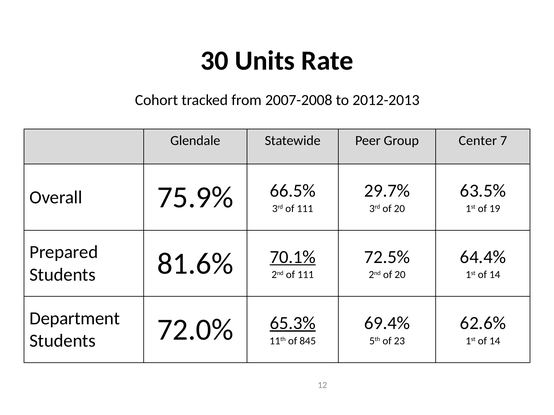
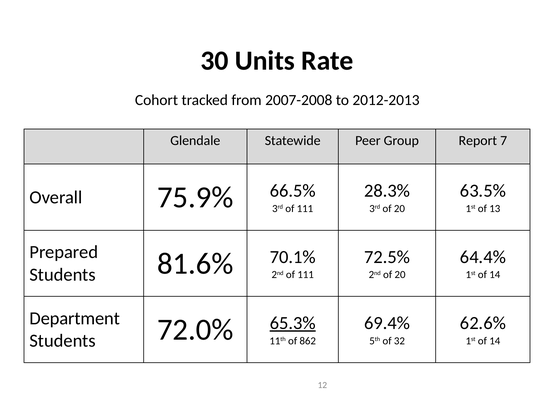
Center: Center -> Report (478, 141)
29.7%: 29.7% -> 28.3% (387, 191)
19: 19 -> 13 (495, 209)
70.1% underline: present -> none (293, 257)
845: 845 -> 862 (308, 341)
23: 23 -> 32 (399, 341)
